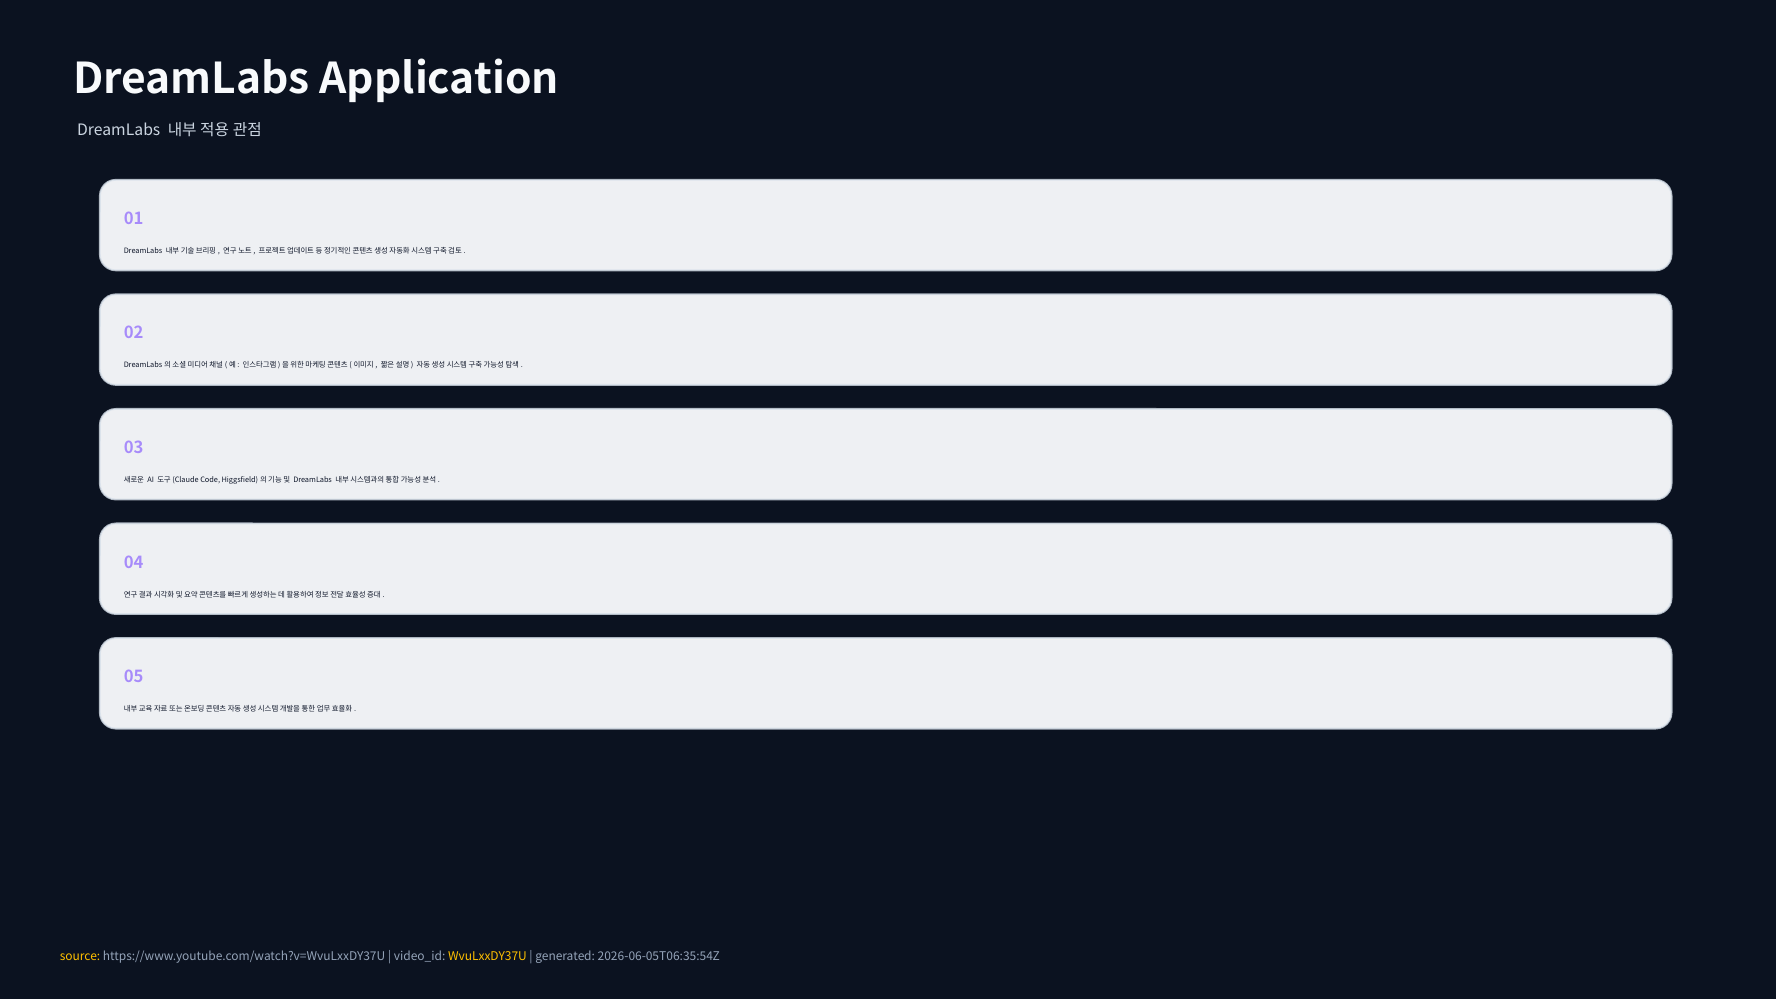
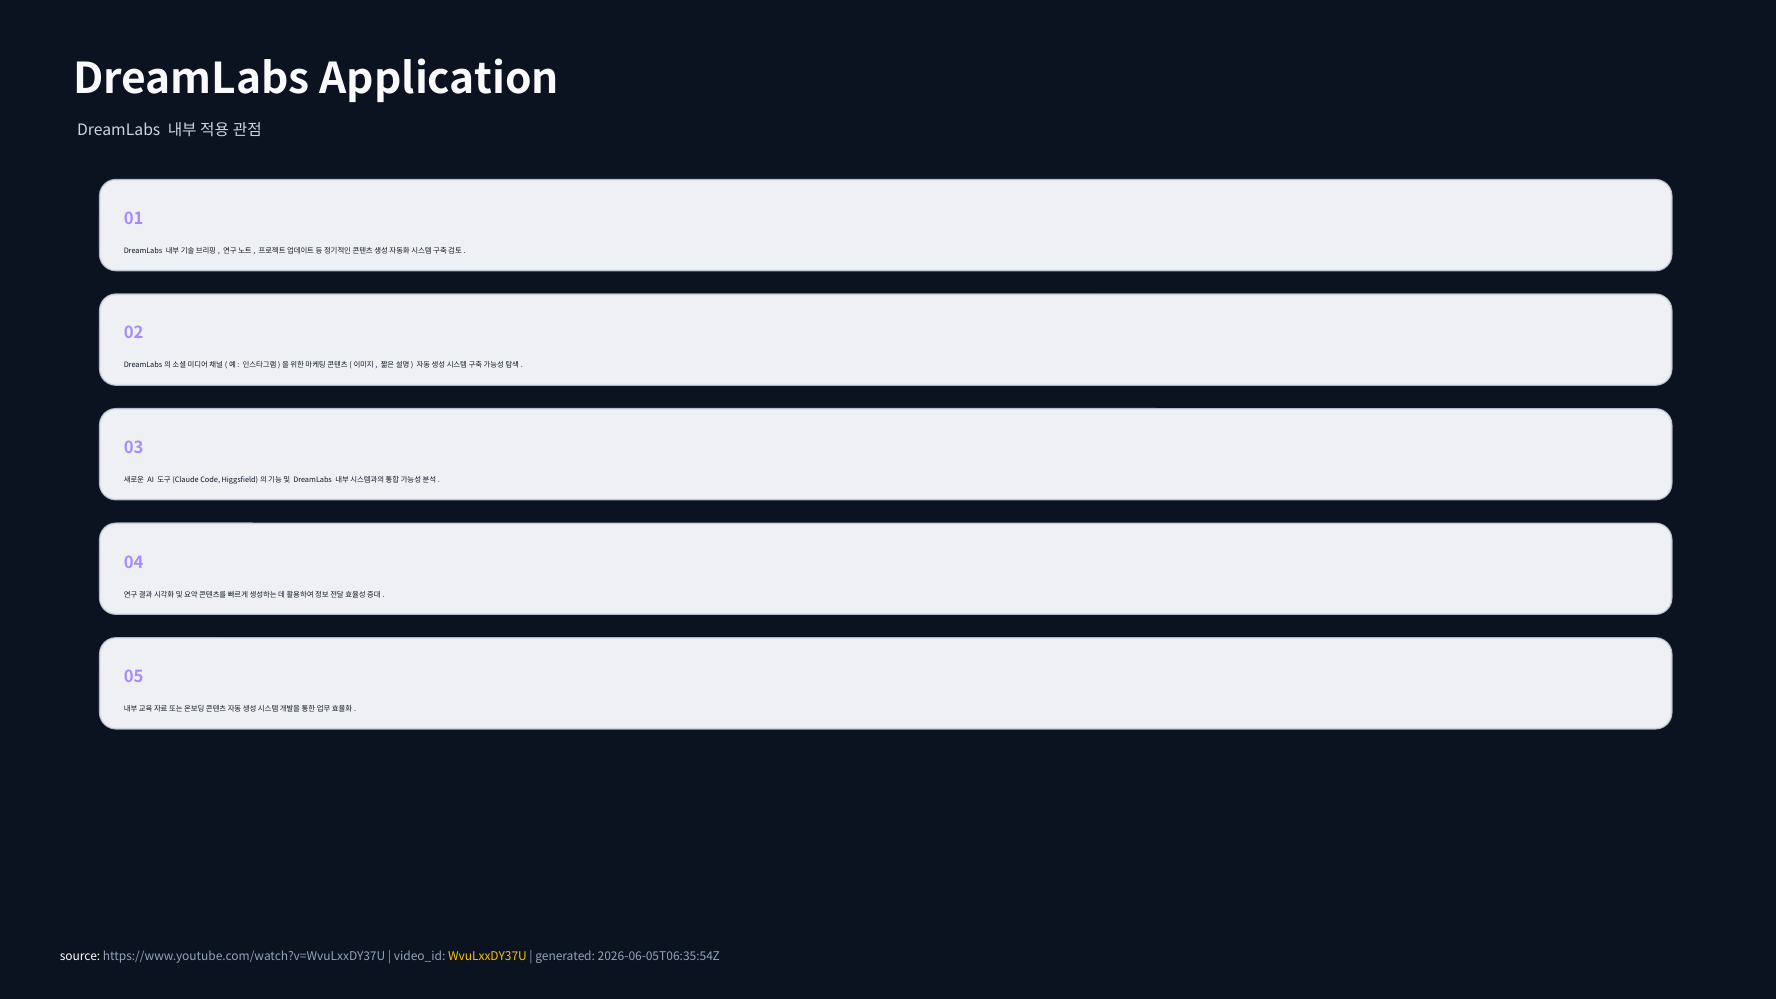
source colour: yellow -> white (80, 957)
